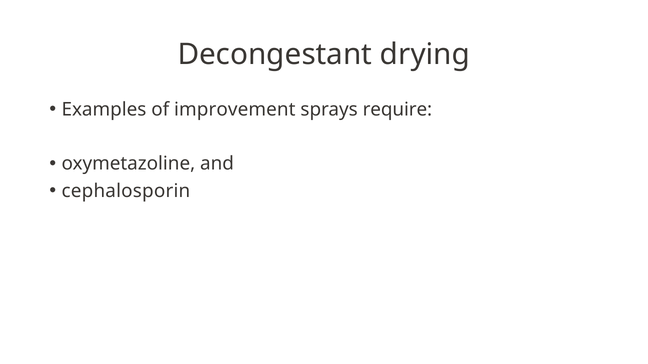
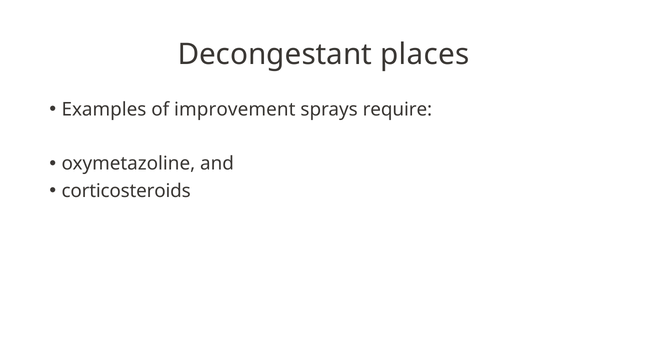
drying: drying -> places (425, 54)
cephalosporin: cephalosporin -> corticosteroids (126, 191)
